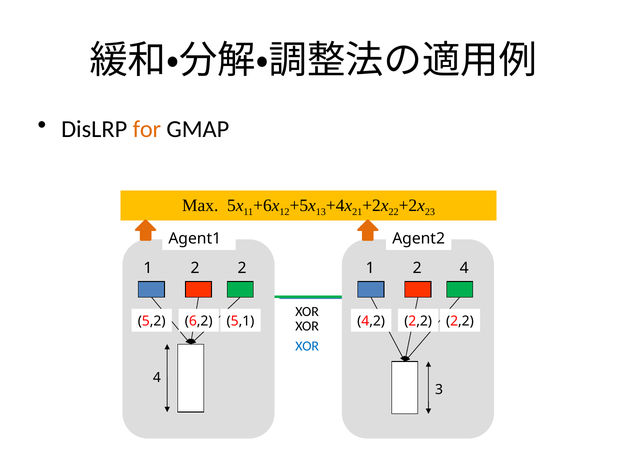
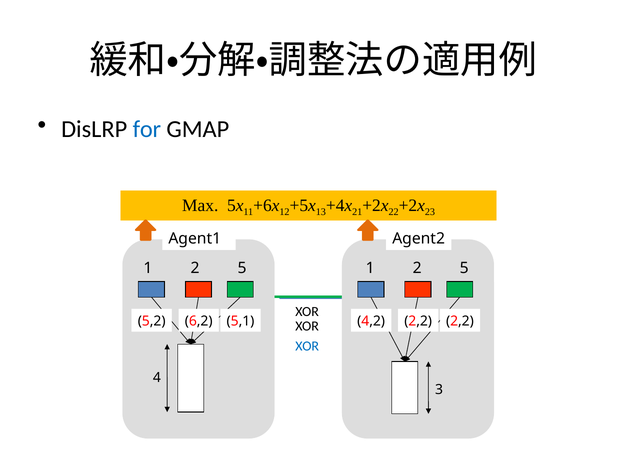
for colour: orange -> blue (147, 129)
2: 2 -> 5 (242, 268)
1 2 4: 4 -> 5 (464, 268)
